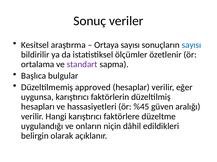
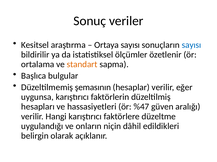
standart colour: purple -> orange (82, 65)
approved: approved -> şemasının (93, 88)
%45: %45 -> %47 (141, 107)
